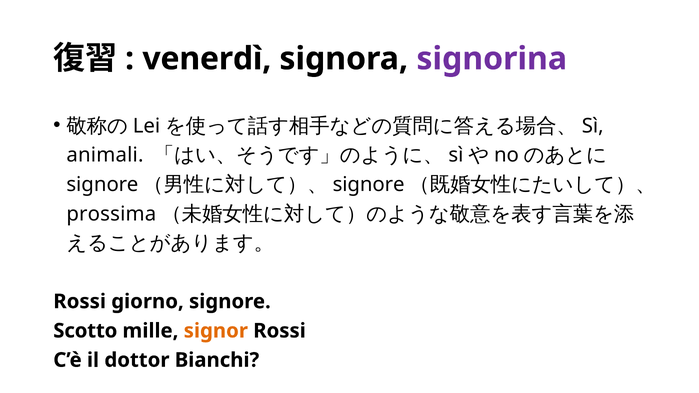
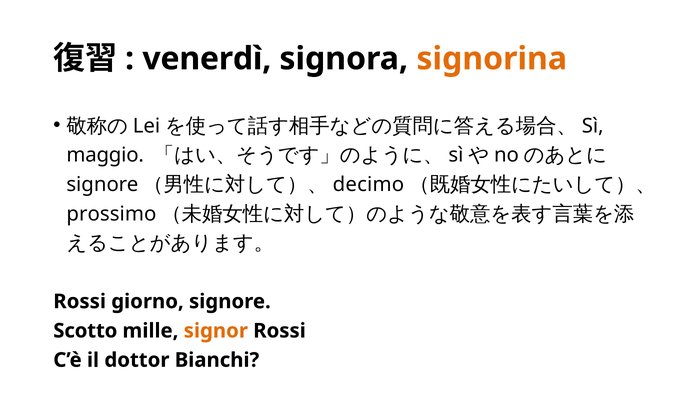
signorina colour: purple -> orange (492, 59)
animali: animali -> maggio (105, 155)
signore: signore -> decimo (368, 185)
prossima: prossima -> prossimo (111, 214)
